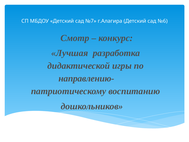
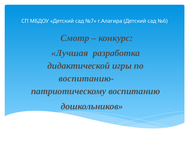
направлению-: направлению- -> воспитанию- (86, 78)
